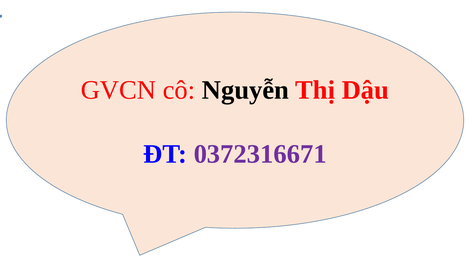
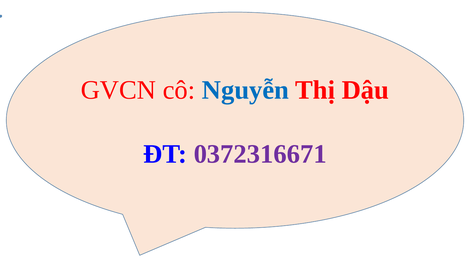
Nguyễn colour: black -> blue (246, 90)
